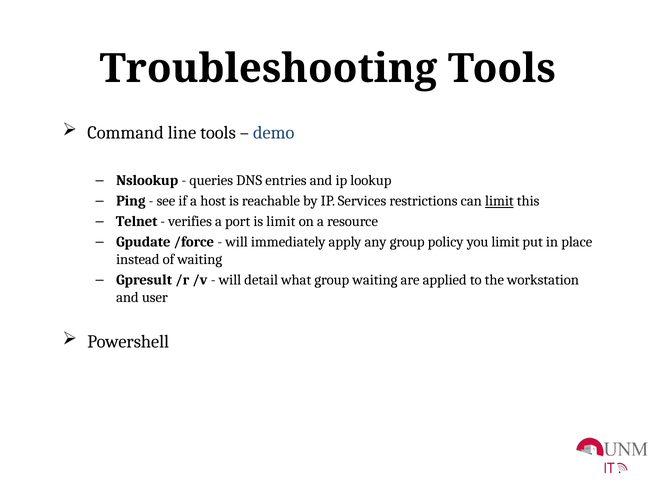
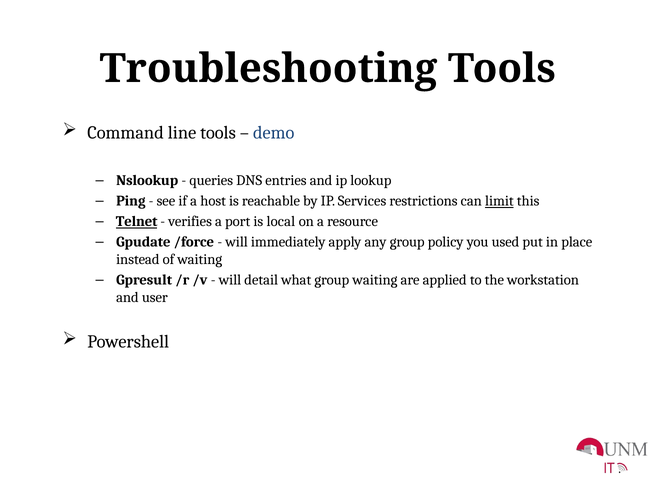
Telnet underline: none -> present (137, 222)
is limit: limit -> local (281, 222)
you limit: limit -> used (505, 242)
